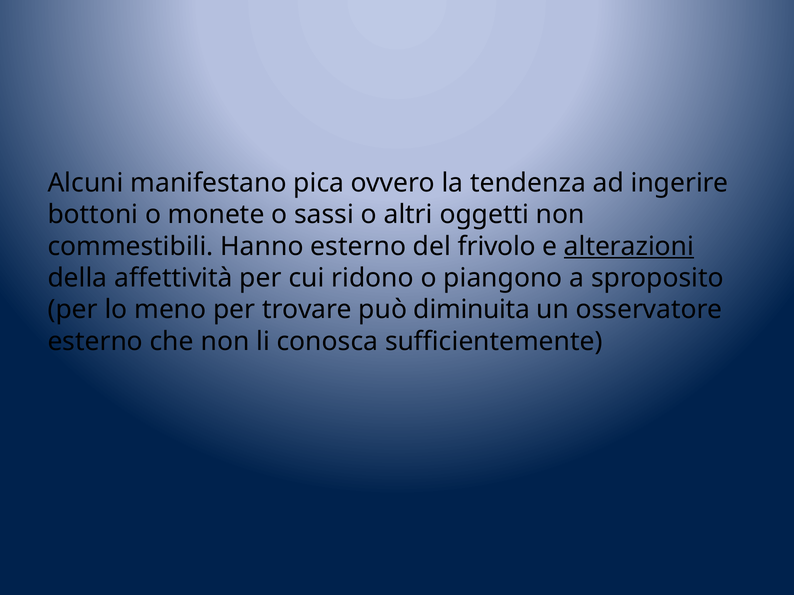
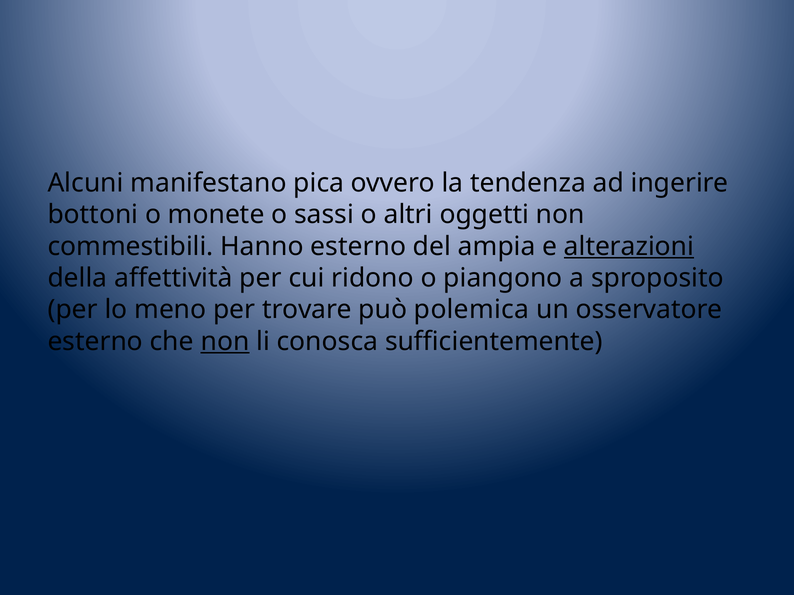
frivolo: frivolo -> ampia (497, 246)
diminuita: diminuita -> polemica (472, 310)
non underline: none -> present (225, 342)
